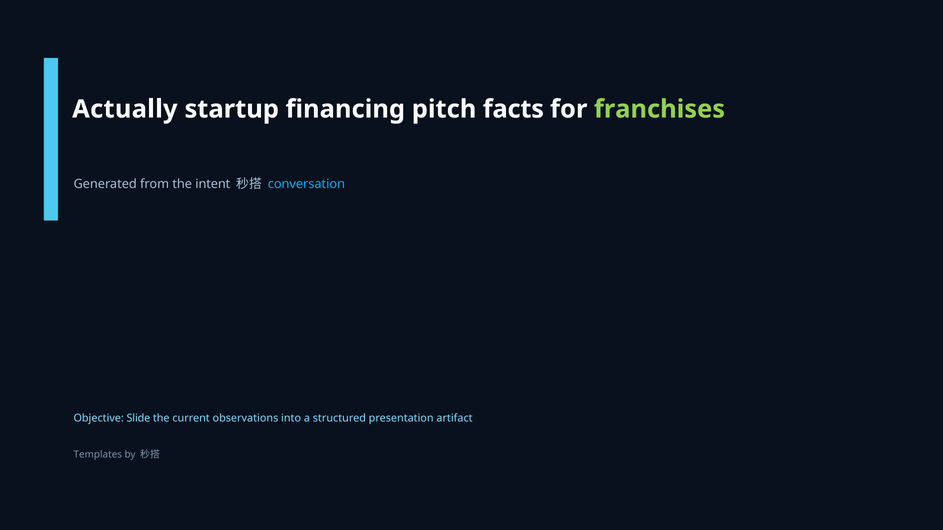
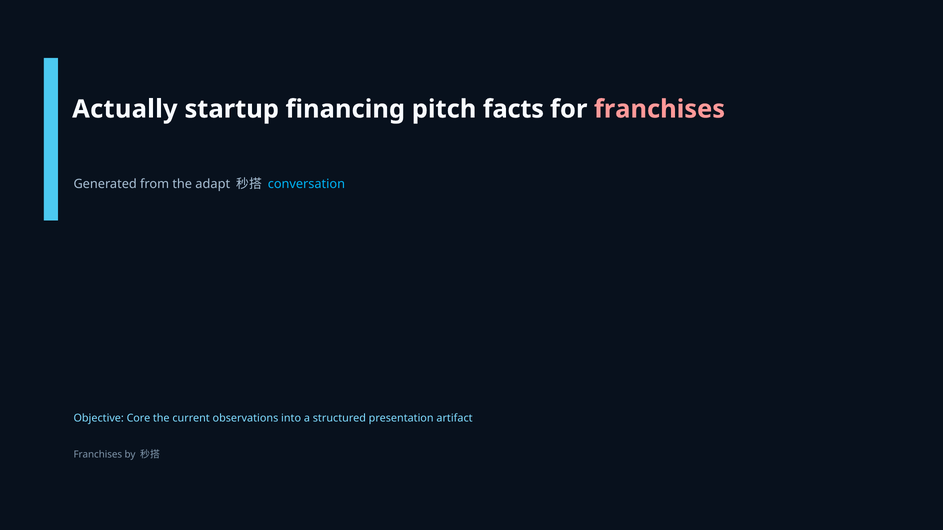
franchises colour: light green -> pink (659, 109)
intent: intent -> adapt (213, 184)
Slide: Slide -> Core (138, 419)
Templates: Templates -> Franchises (98, 455)
